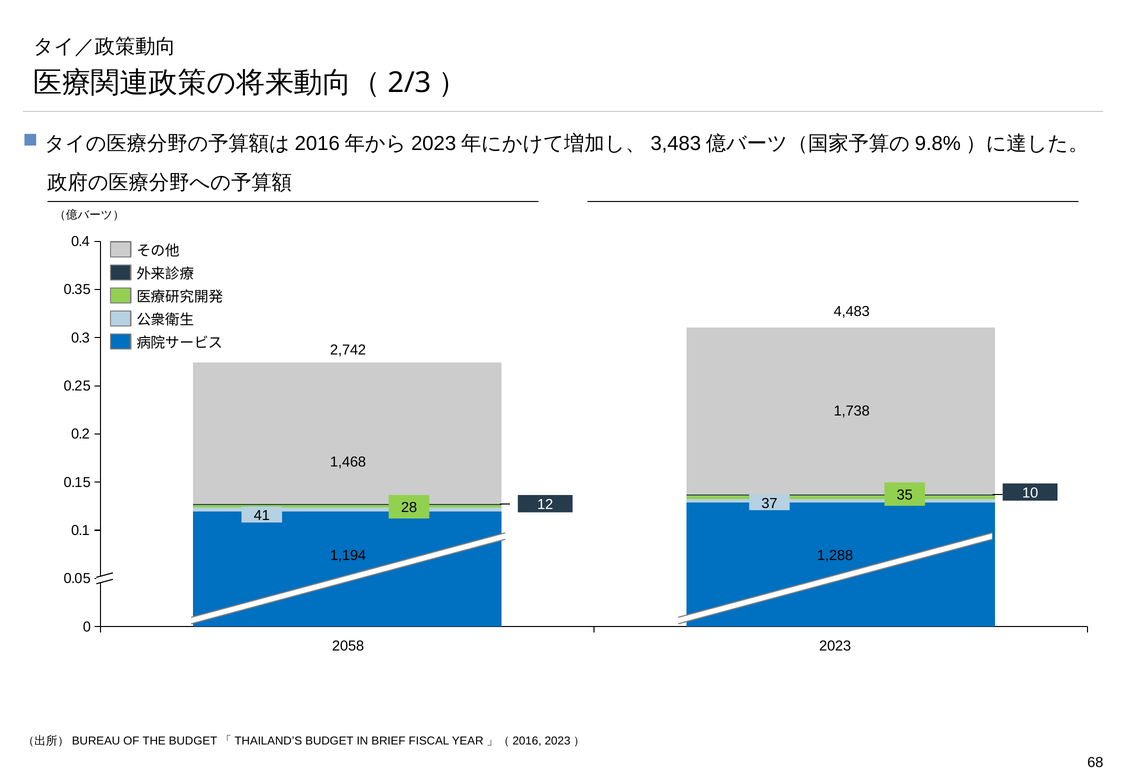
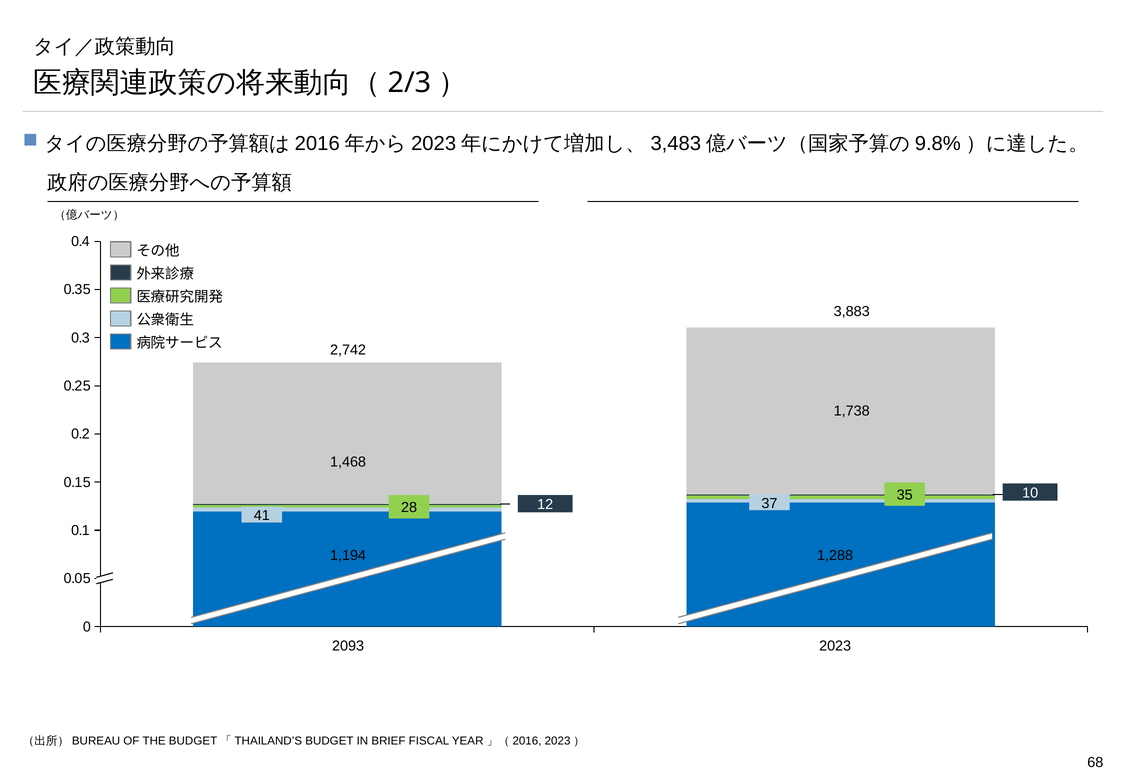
4,483: 4,483 -> 3,883 (852, 312)
2058: 2058 -> 2093 (348, 646)
